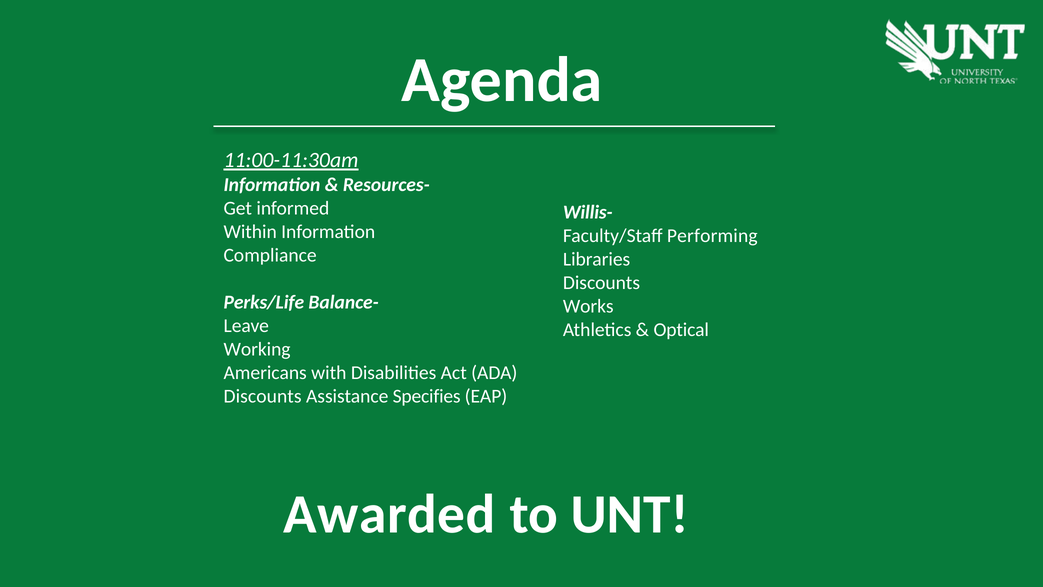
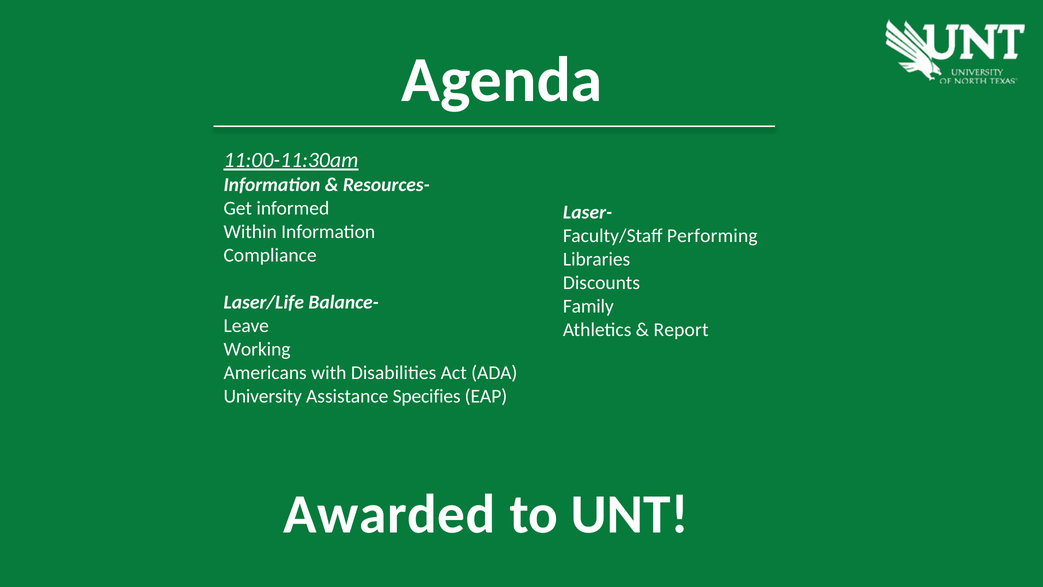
Willis-: Willis- -> Laser- (588, 212)
Perks/Life: Perks/Life -> Laser/Life (264, 302)
Works: Works -> Family (588, 306)
Optical: Optical -> Report (681, 329)
Discounts: Discounts -> University (263, 396)
